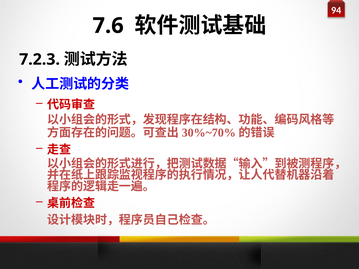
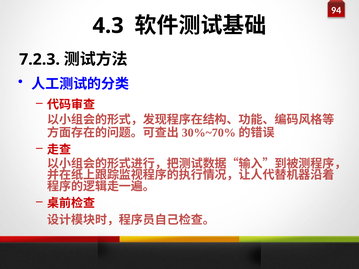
7.6: 7.6 -> 4.3 (108, 26)
